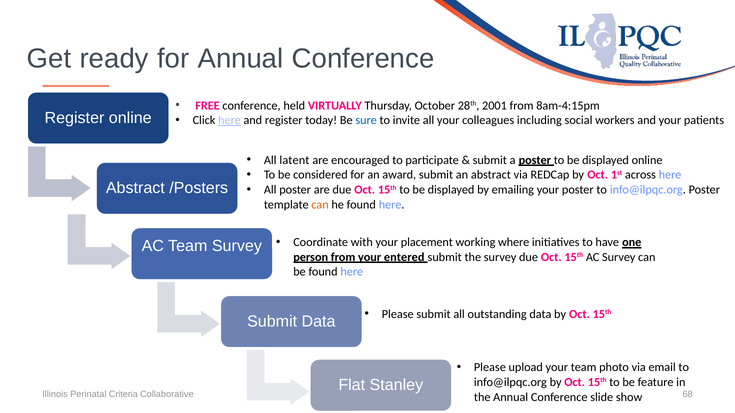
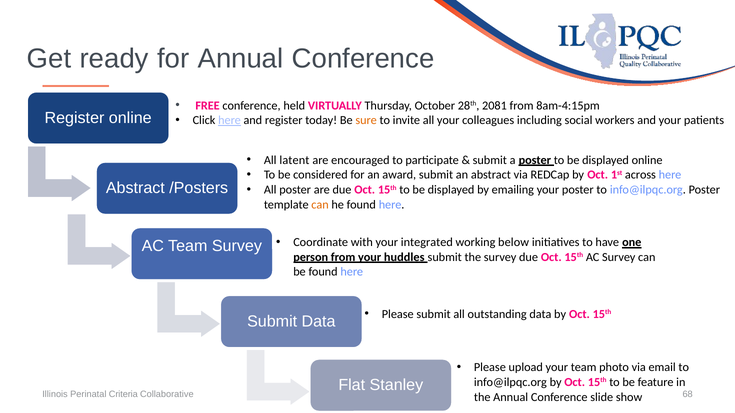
2001: 2001 -> 2081 (494, 106)
sure colour: blue -> orange (366, 120)
placement: placement -> integrated (427, 243)
where: where -> below (514, 243)
entered: entered -> huddles (404, 257)
